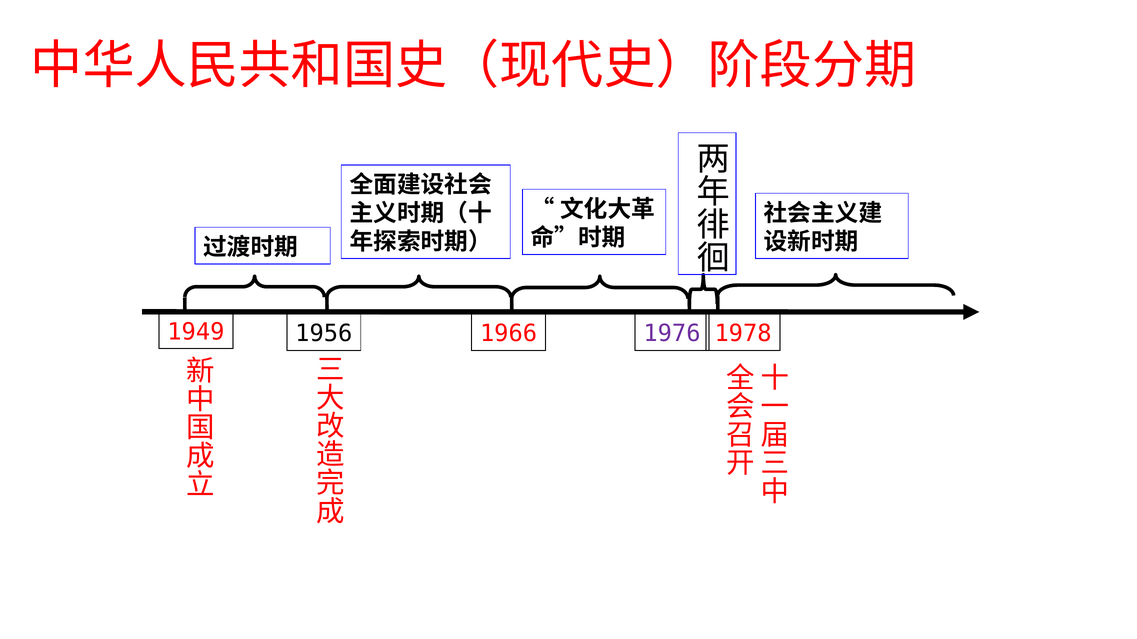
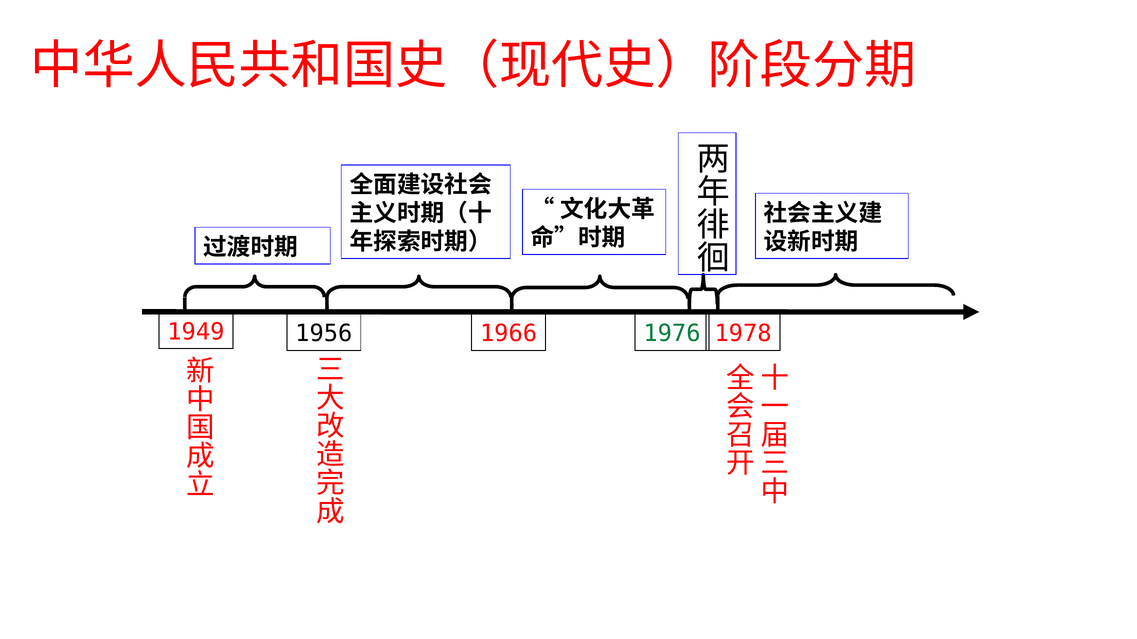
1976 colour: purple -> green (672, 334)
